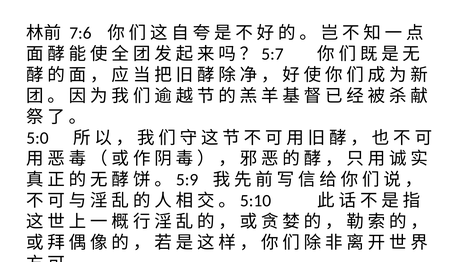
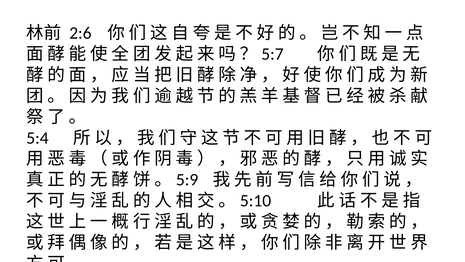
7:6: 7:6 -> 2:6 (80, 33)
5:0: 5:0 -> 5:4 (37, 138)
